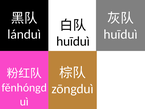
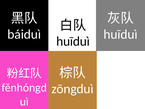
lánduì: lánduì -> báiduì (24, 34)
